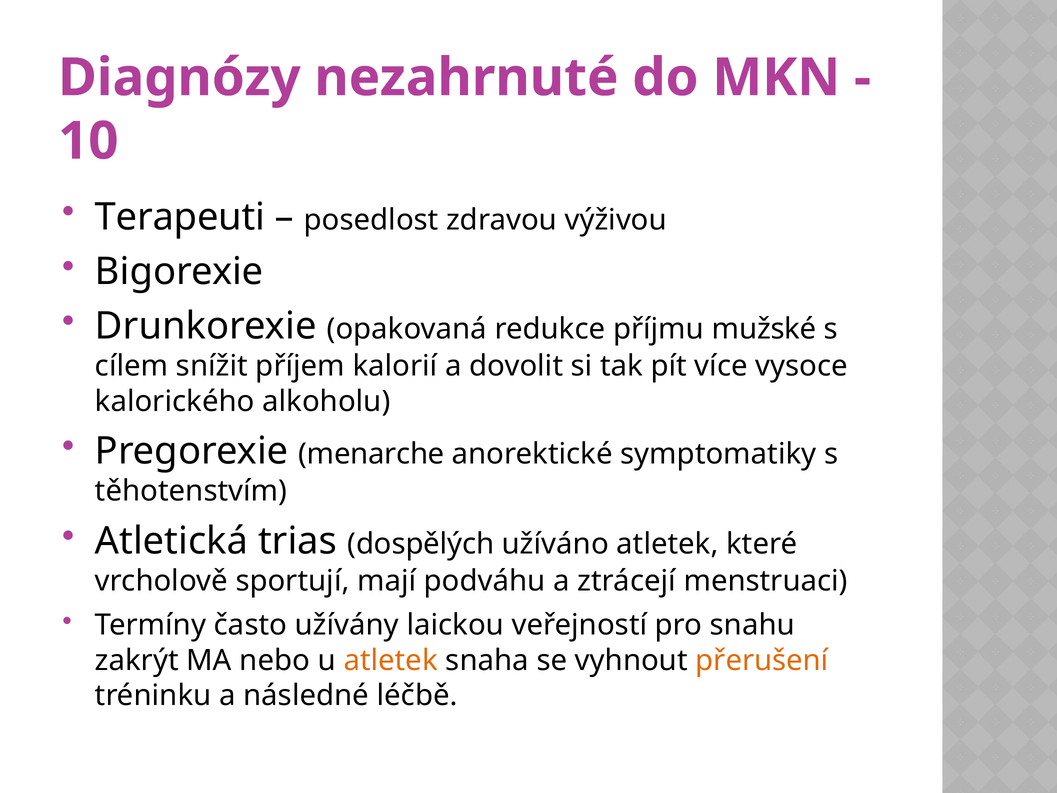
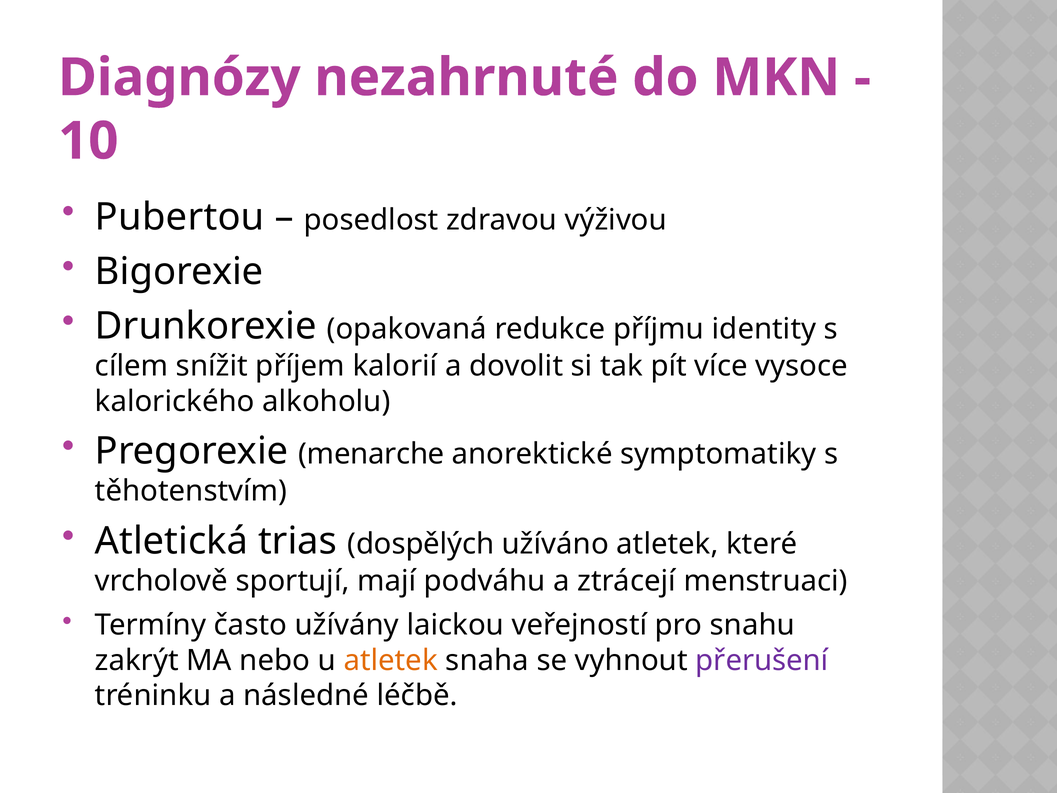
Terapeuti: Terapeuti -> Pubertou (180, 217)
mužské: mužské -> identity (764, 329)
přerušení colour: orange -> purple (762, 660)
